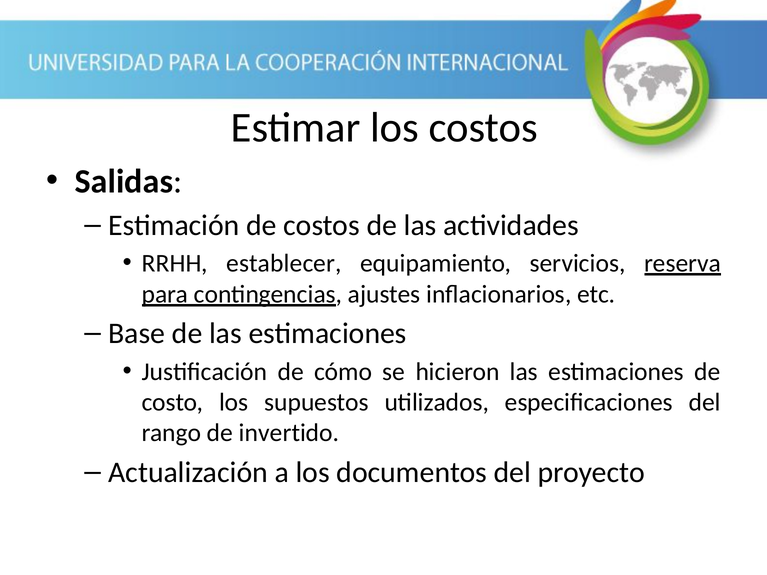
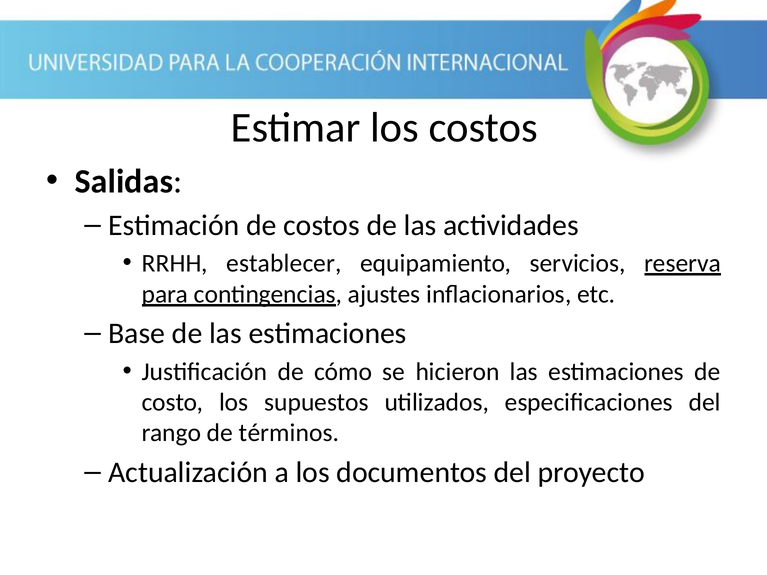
invertido: invertido -> términos (289, 433)
